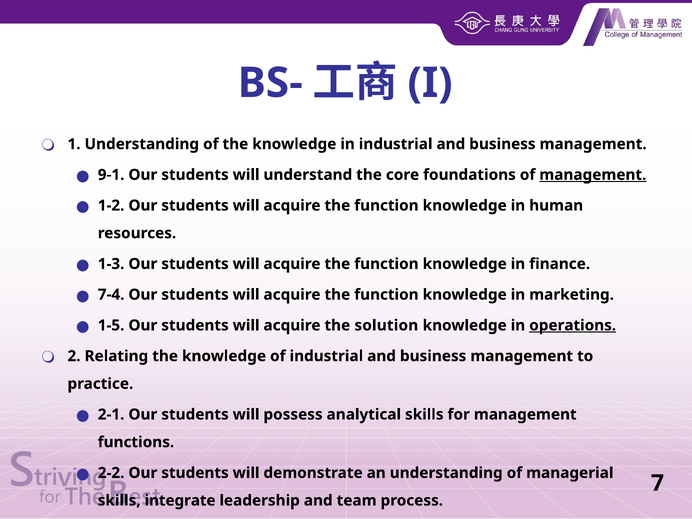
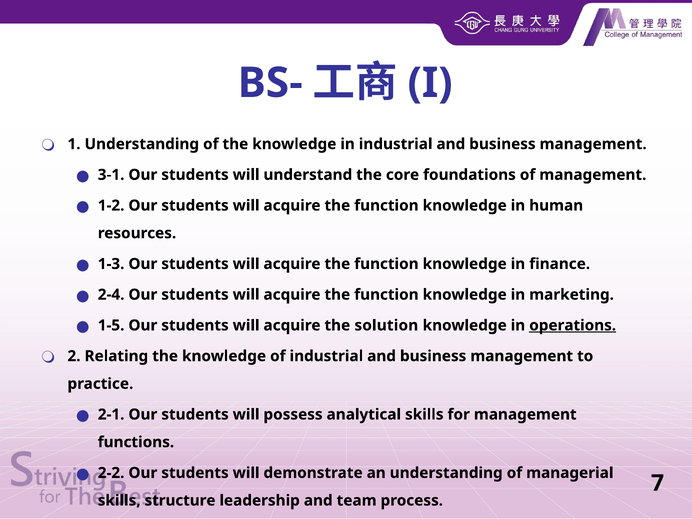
9-1: 9-1 -> 3-1 (111, 175)
management underline: present -> none (593, 175)
7-4: 7-4 -> 2-4 (111, 295)
integrate: integrate -> structure (180, 501)
